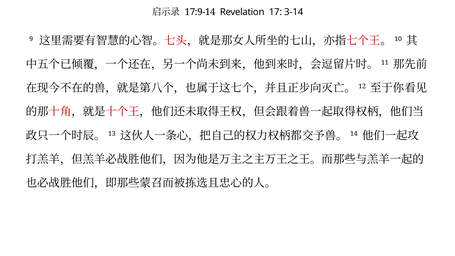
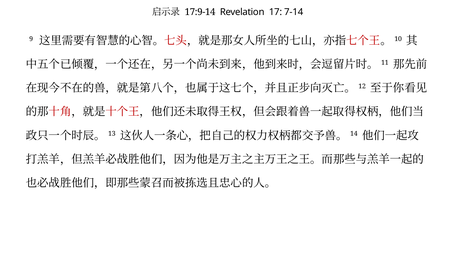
3-14: 3-14 -> 7-14 (294, 12)
